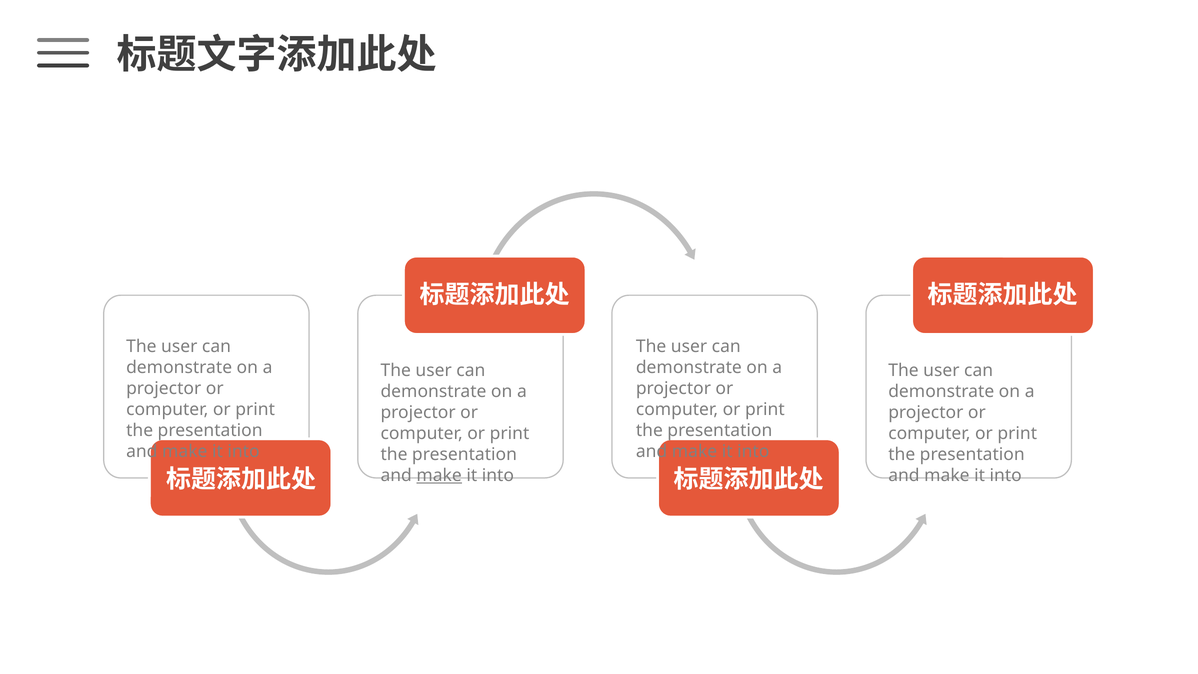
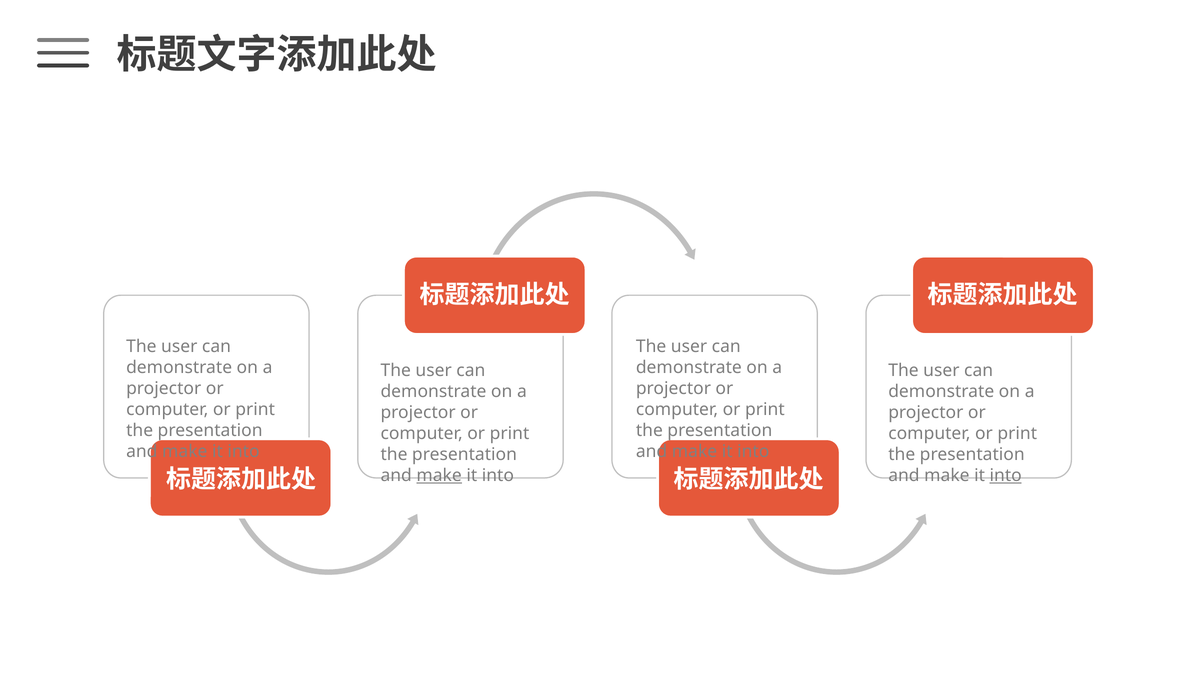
into underline: none -> present (1006, 475)
